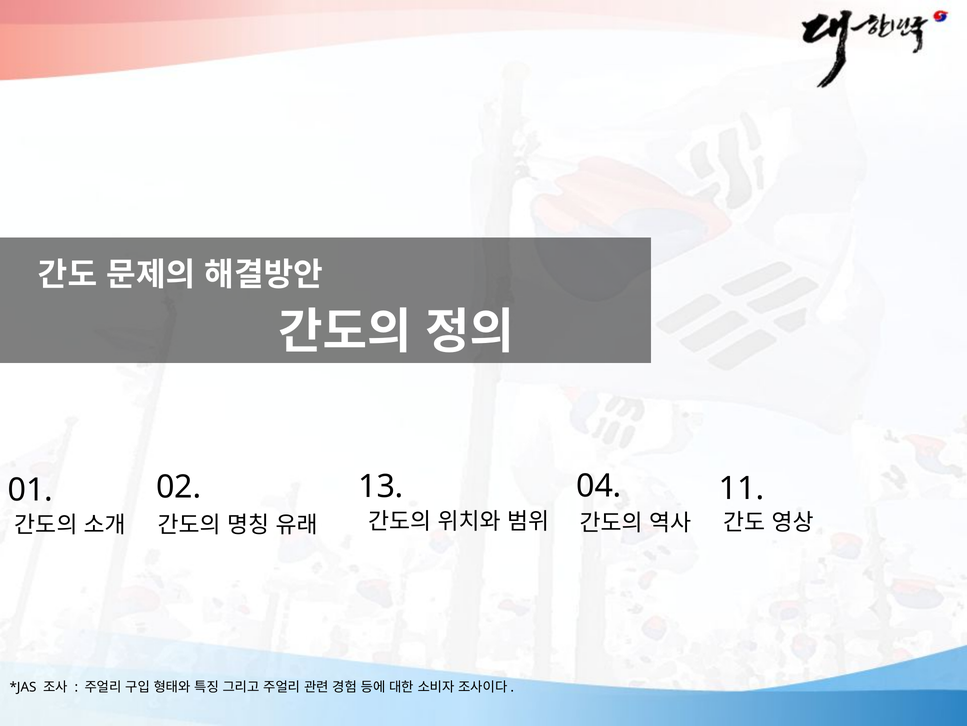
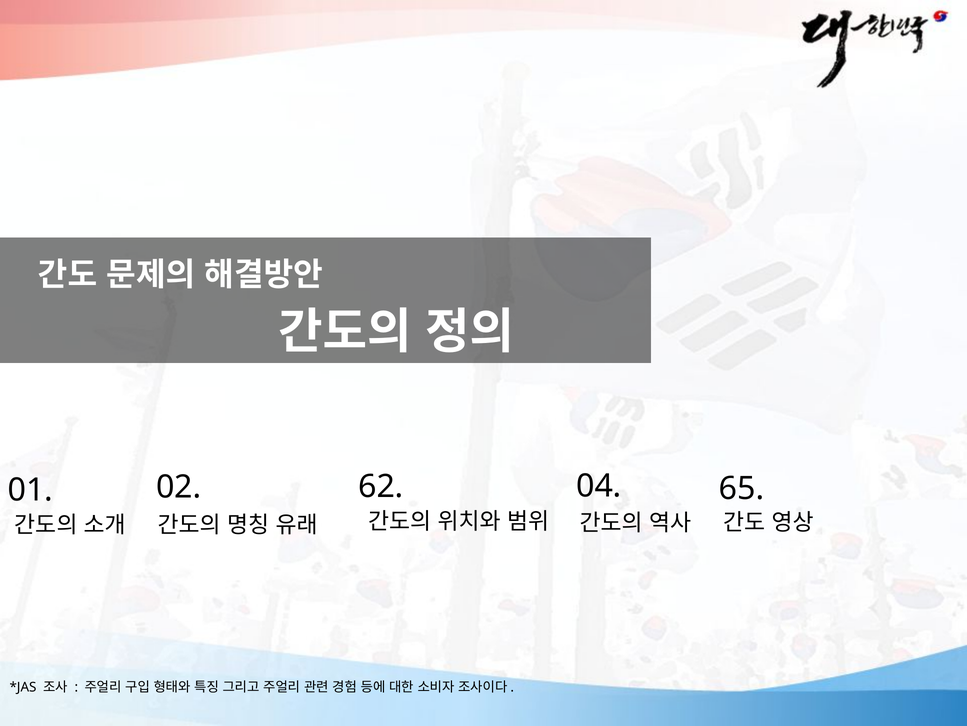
13: 13 -> 62 (381, 486)
11: 11 -> 65 (742, 488)
